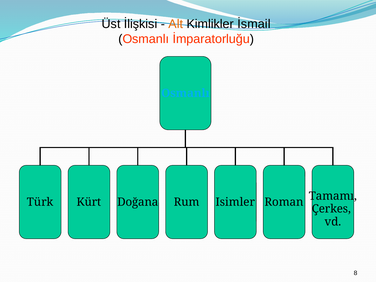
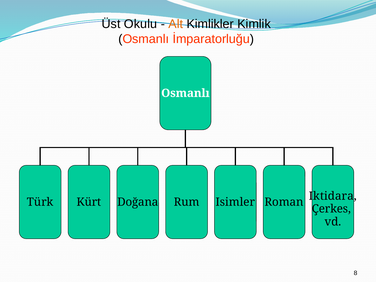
İlişkisi: İlişkisi -> Okulu (141, 24)
İsmail: İsmail -> Kimlik (254, 24)
Osmanlı colour: light blue -> white (185, 93)
Tamamı: Tamamı -> Iktidara (333, 196)
